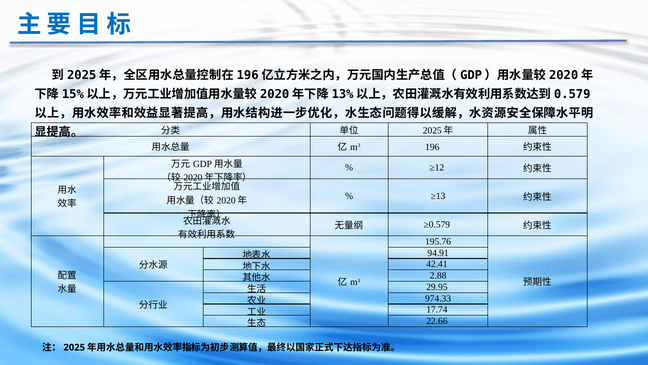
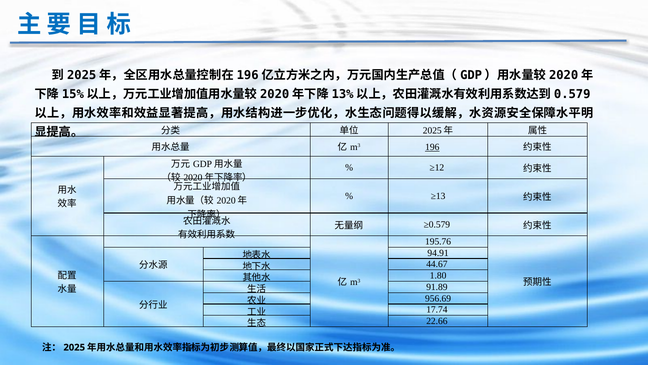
196 underline: none -> present (432, 147)
42.41: 42.41 -> 44.67 (437, 264)
2.88: 2.88 -> 1.80 (438, 275)
29.95: 29.95 -> 91.89 (437, 287)
974.33: 974.33 -> 956.69 (438, 298)
